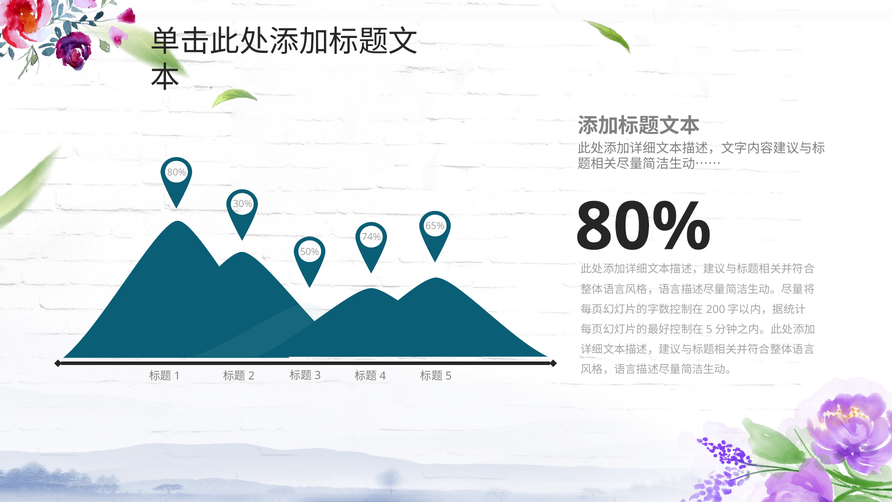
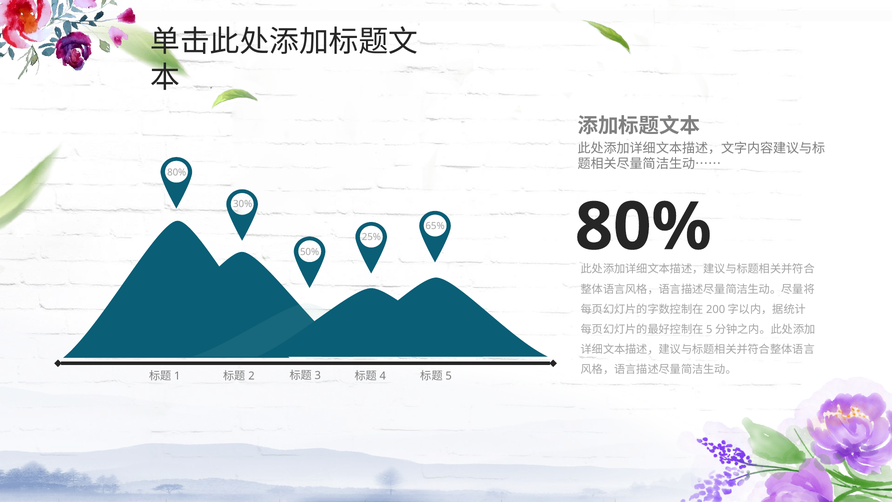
74%: 74% -> 25% (371, 237)
